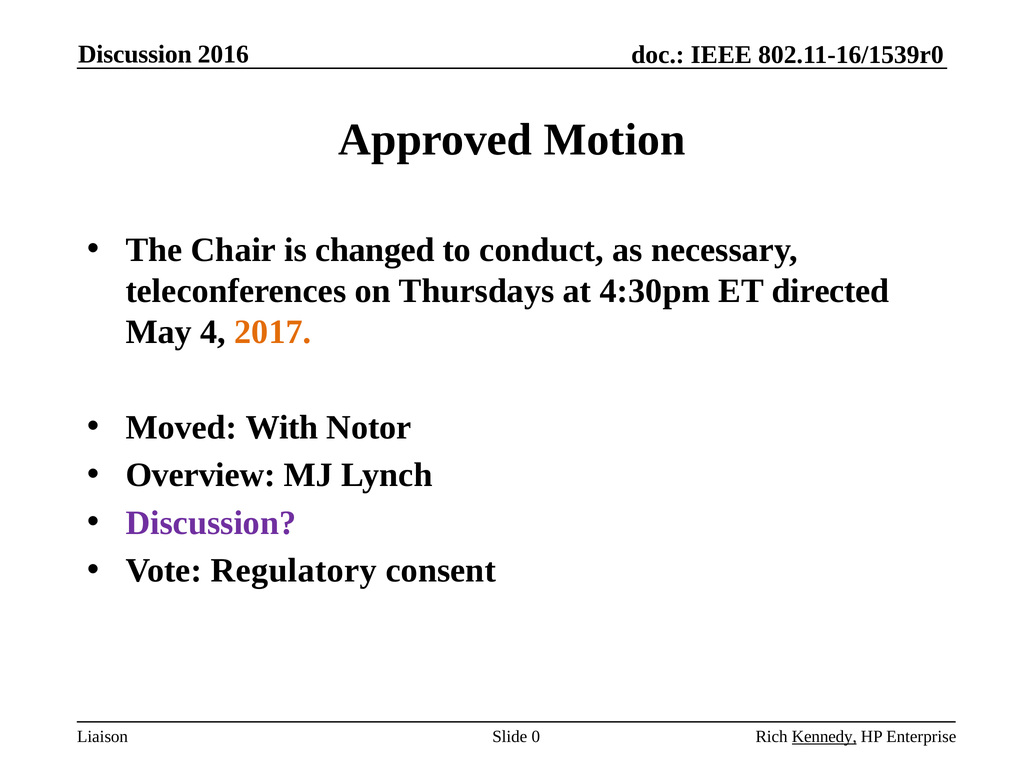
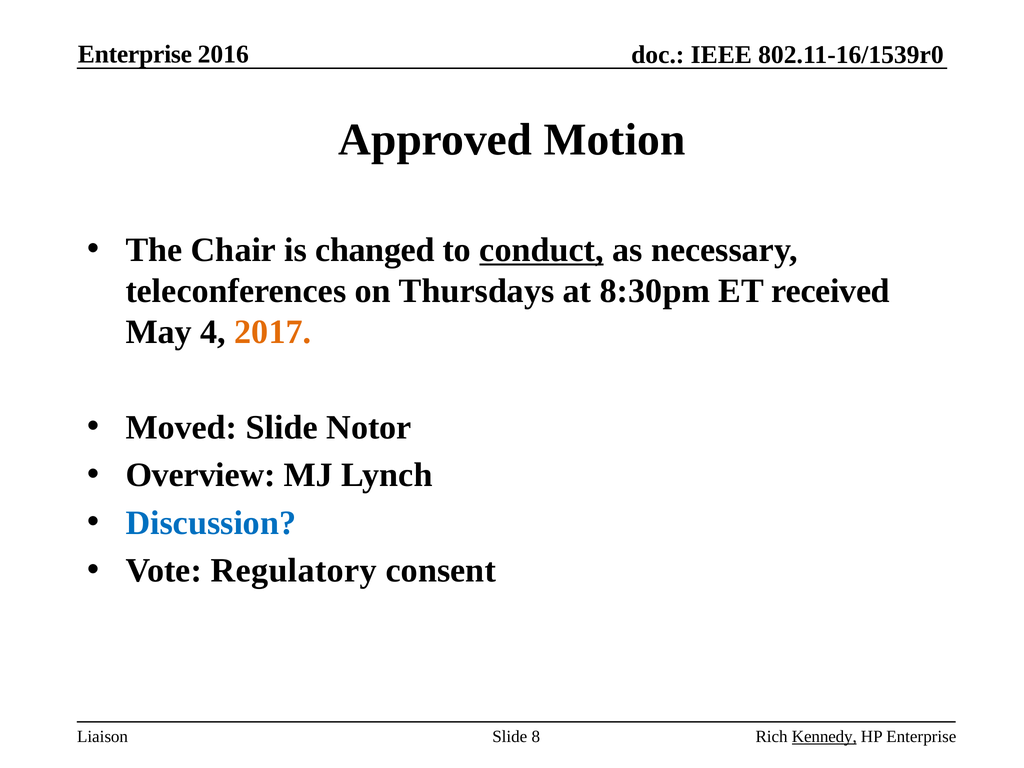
Discussion: Discussion -> Enterprise (135, 54)
conduct underline: none -> present (542, 250)
4:30pm: 4:30pm -> 8:30pm (655, 291)
directed: directed -> received (830, 291)
Moved With: With -> Slide (282, 427)
Discussion colour: purple -> blue (211, 523)
0: 0 -> 8 (536, 737)
